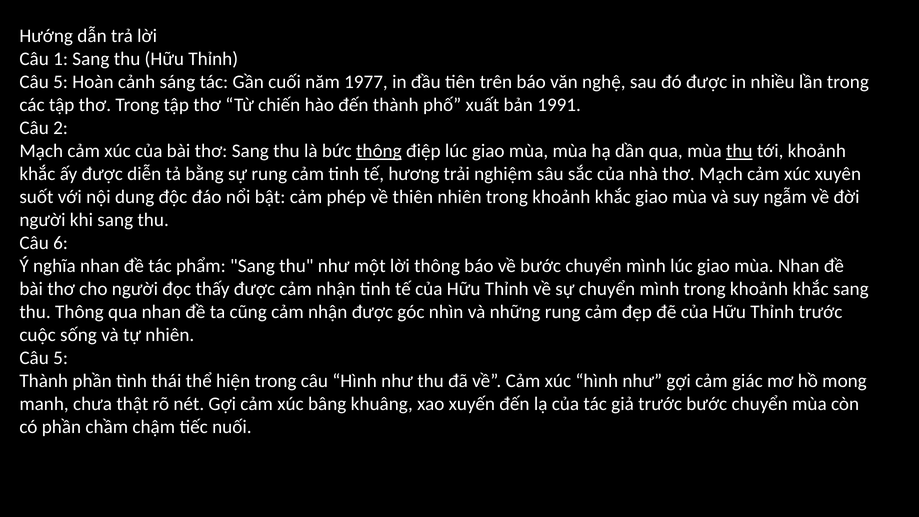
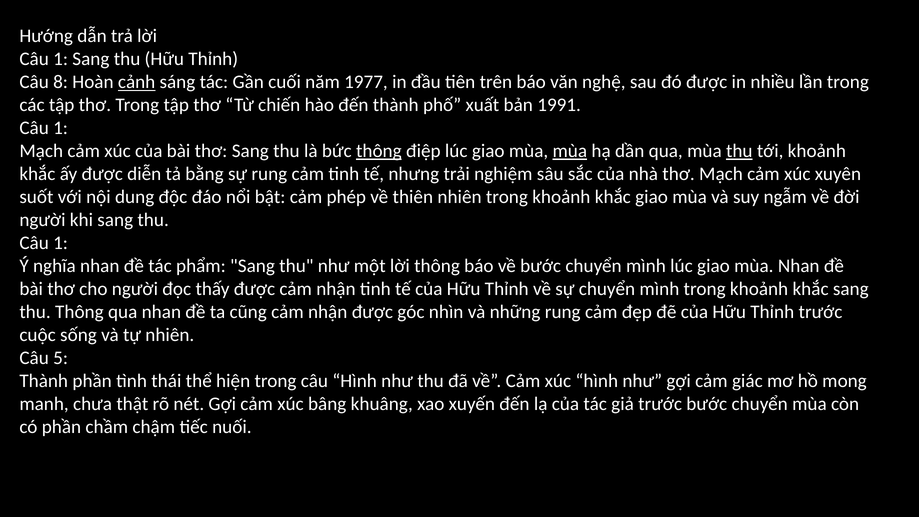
5: 5 -> 8 (61, 82)
cảnh underline: none -> present (137, 82)
2: 2 -> 1 (61, 128)
mùa underline: none -> present (570, 151)
hương: hương -> nhưng (414, 174)
6: 6 -> 1 (61, 243)
